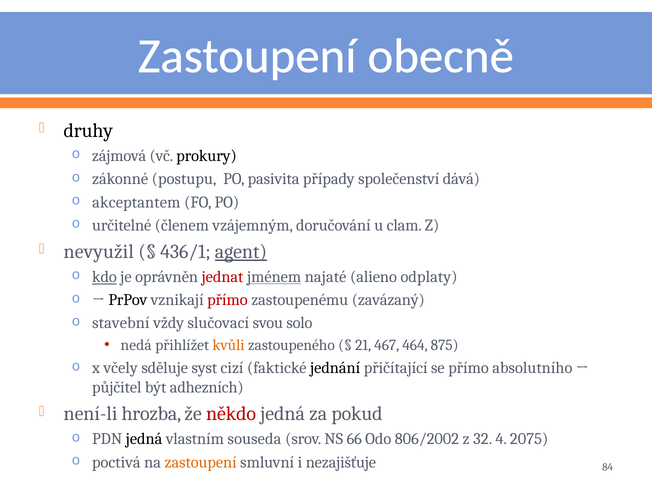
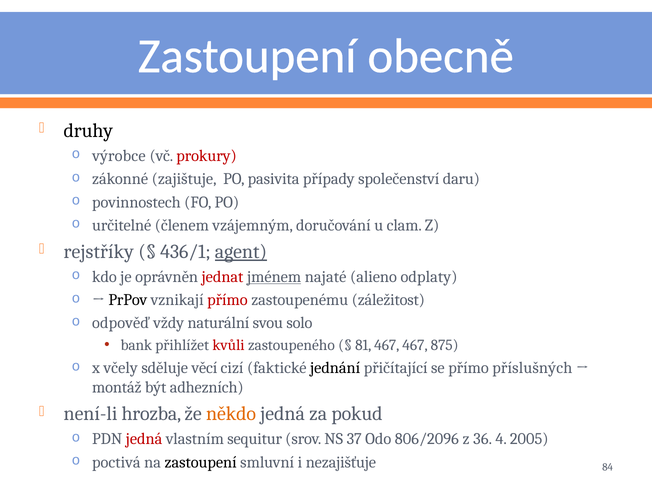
zájmová: zájmová -> výrobce (119, 156)
prokury colour: black -> red (207, 156)
postupu: postupu -> zajištuje (184, 179)
dává: dává -> daru (461, 179)
akceptantem: akceptantem -> povinnostech (136, 202)
nevyužil: nevyužil -> rejstříky (99, 252)
kdo underline: present -> none (104, 277)
zavázaný: zavázaný -> záležitost (388, 300)
stavební: stavební -> odpověď (121, 323)
slučovací: slučovací -> naturální (218, 323)
nedá: nedá -> bank (136, 345)
kvůli colour: orange -> red (229, 345)
21: 21 -> 81 (363, 345)
467 464: 464 -> 467 (415, 345)
syst: syst -> věcí (204, 368)
absolutního: absolutního -> příslušných (532, 368)
půjčitel: půjčitel -> montáž (117, 388)
někdo colour: red -> orange (231, 414)
jedná colour: black -> red (144, 439)
souseda: souseda -> sequitur (255, 439)
66: 66 -> 37 (354, 439)
806/2002: 806/2002 -> 806/2096 (427, 439)
32: 32 -> 36 (483, 439)
2075: 2075 -> 2005 (529, 439)
zastoupení colour: orange -> black (201, 462)
